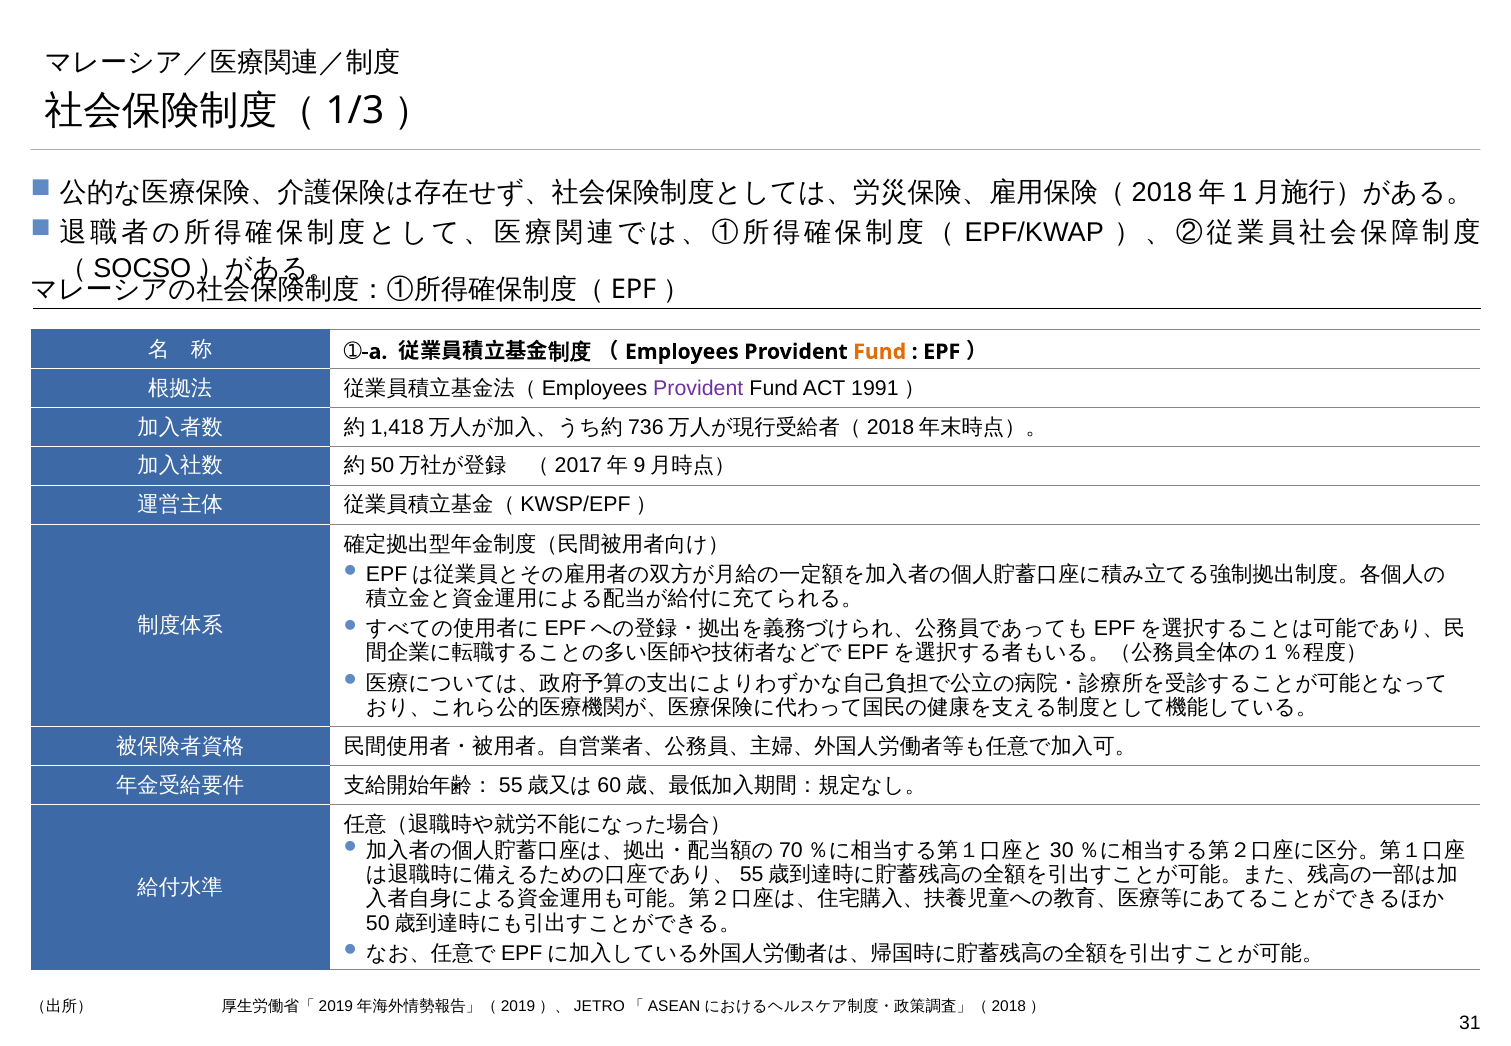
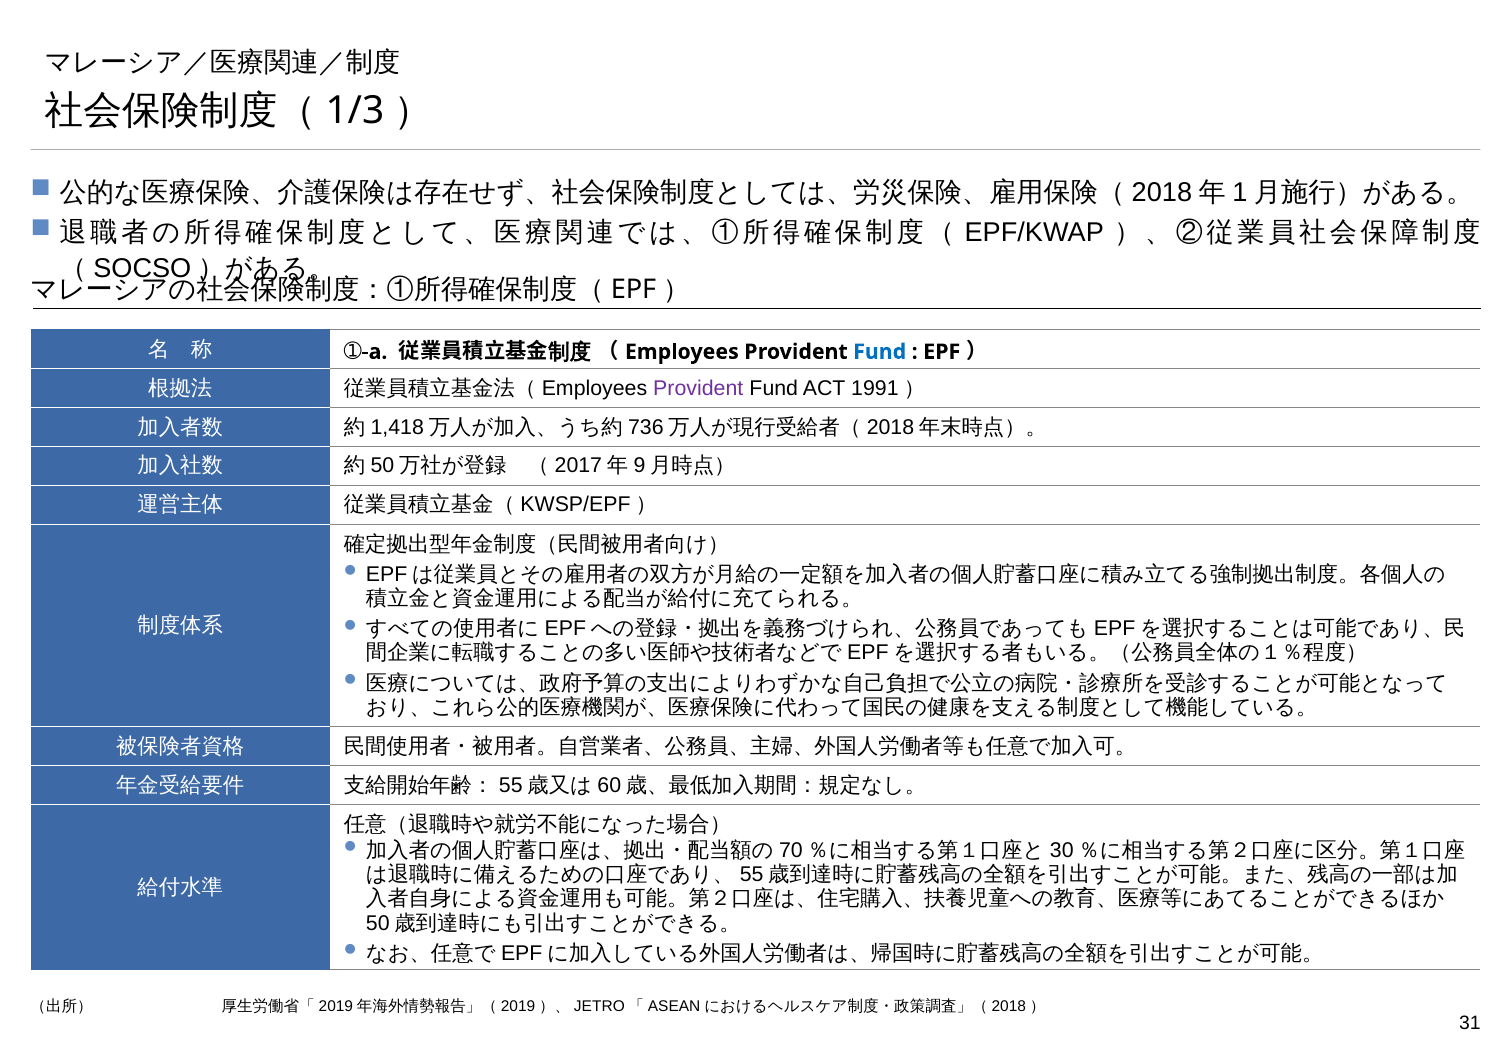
Fund colour: orange -> blue (880, 352)
